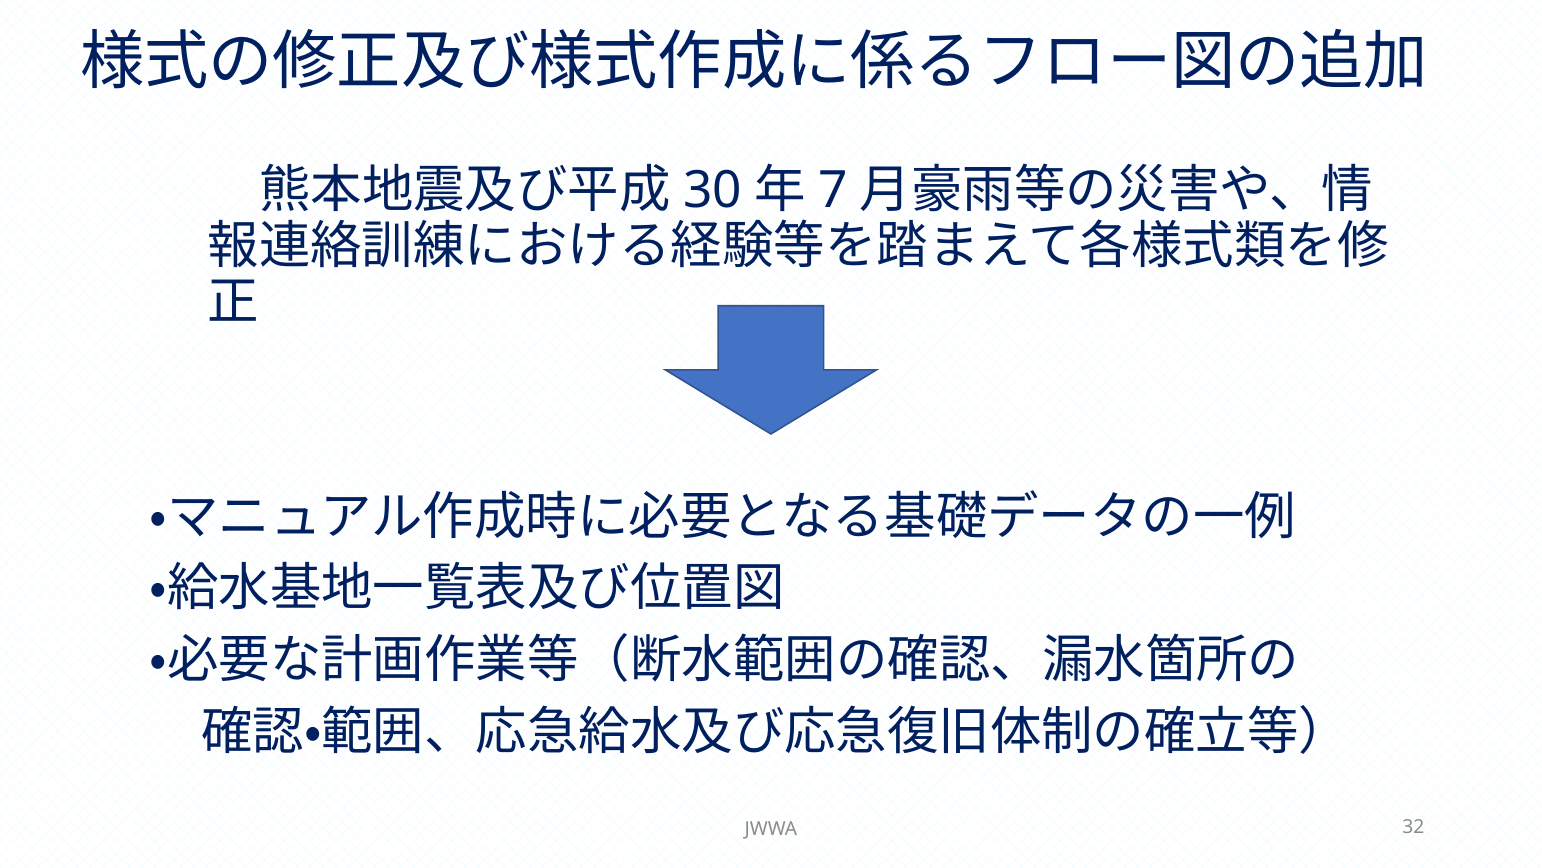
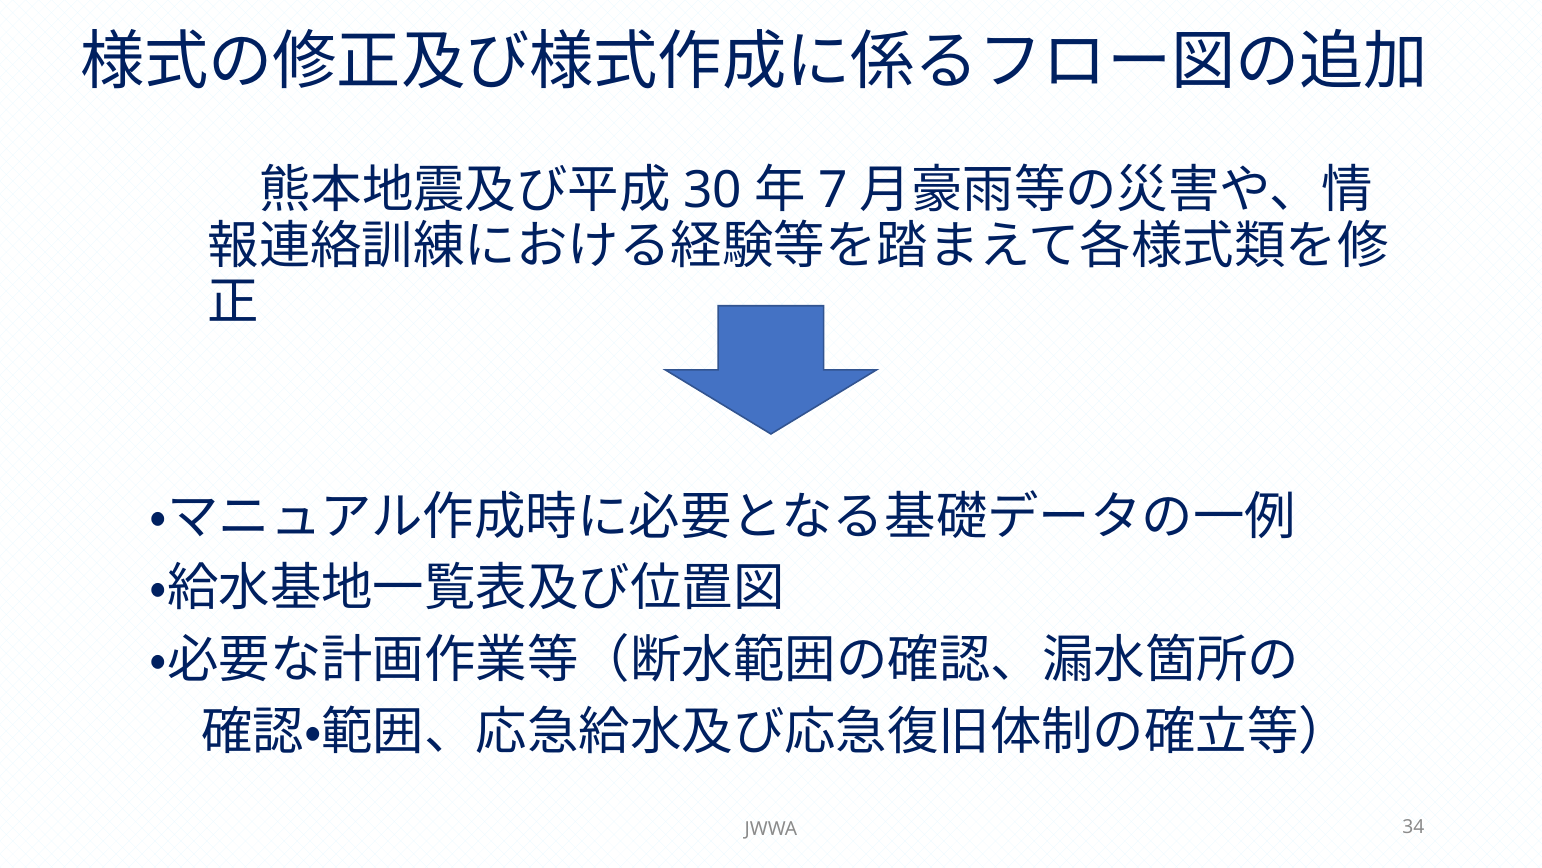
32: 32 -> 34 (1413, 827)
